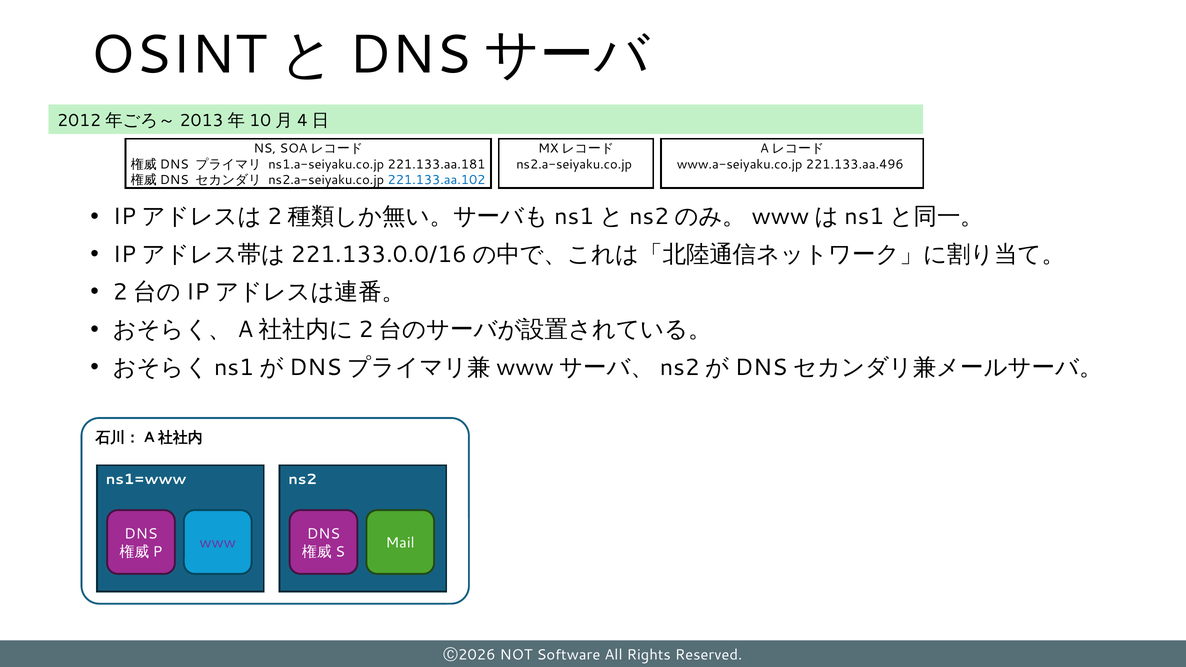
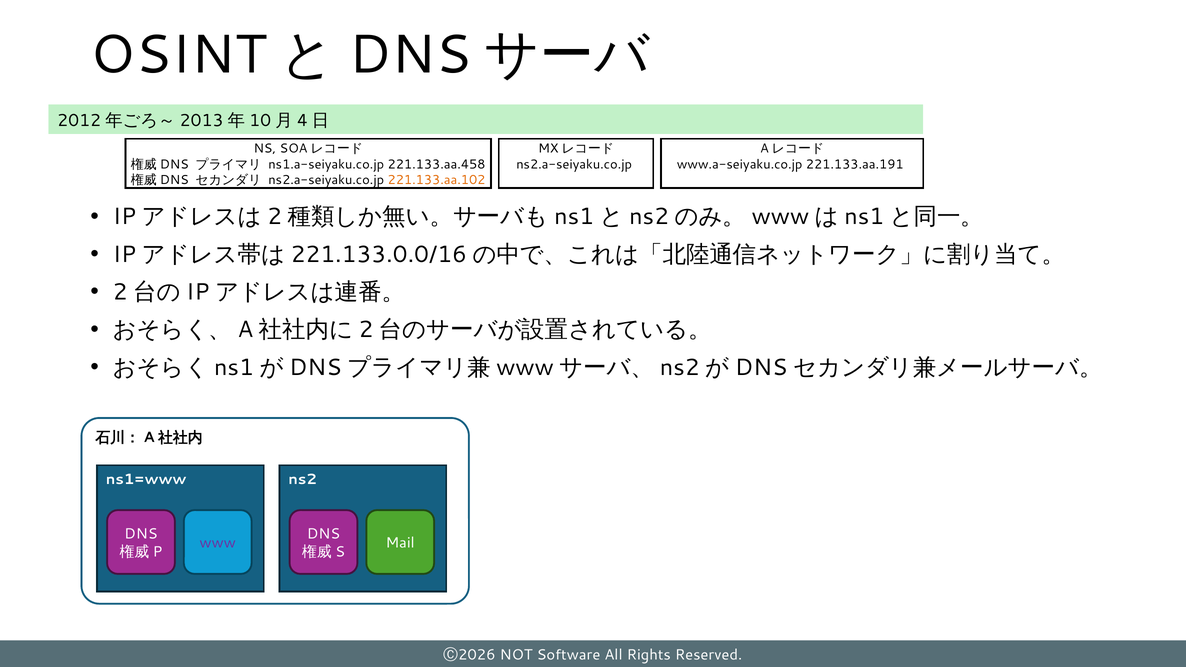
221.133.aa.181: 221.133.aa.181 -> 221.133.aa.458 (437, 164)
221.133.aa.496: 221.133.aa.496 -> 221.133.aa.191 (855, 164)
221.133.aa.102 colour: blue -> orange (437, 180)
